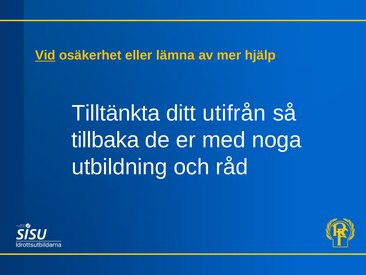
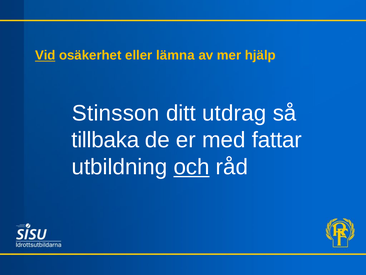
Tilltänkta: Tilltänkta -> Stinsson (116, 113)
utifrån: utifrån -> utdrag (234, 113)
noga: noga -> fattar (277, 140)
och underline: none -> present (192, 167)
